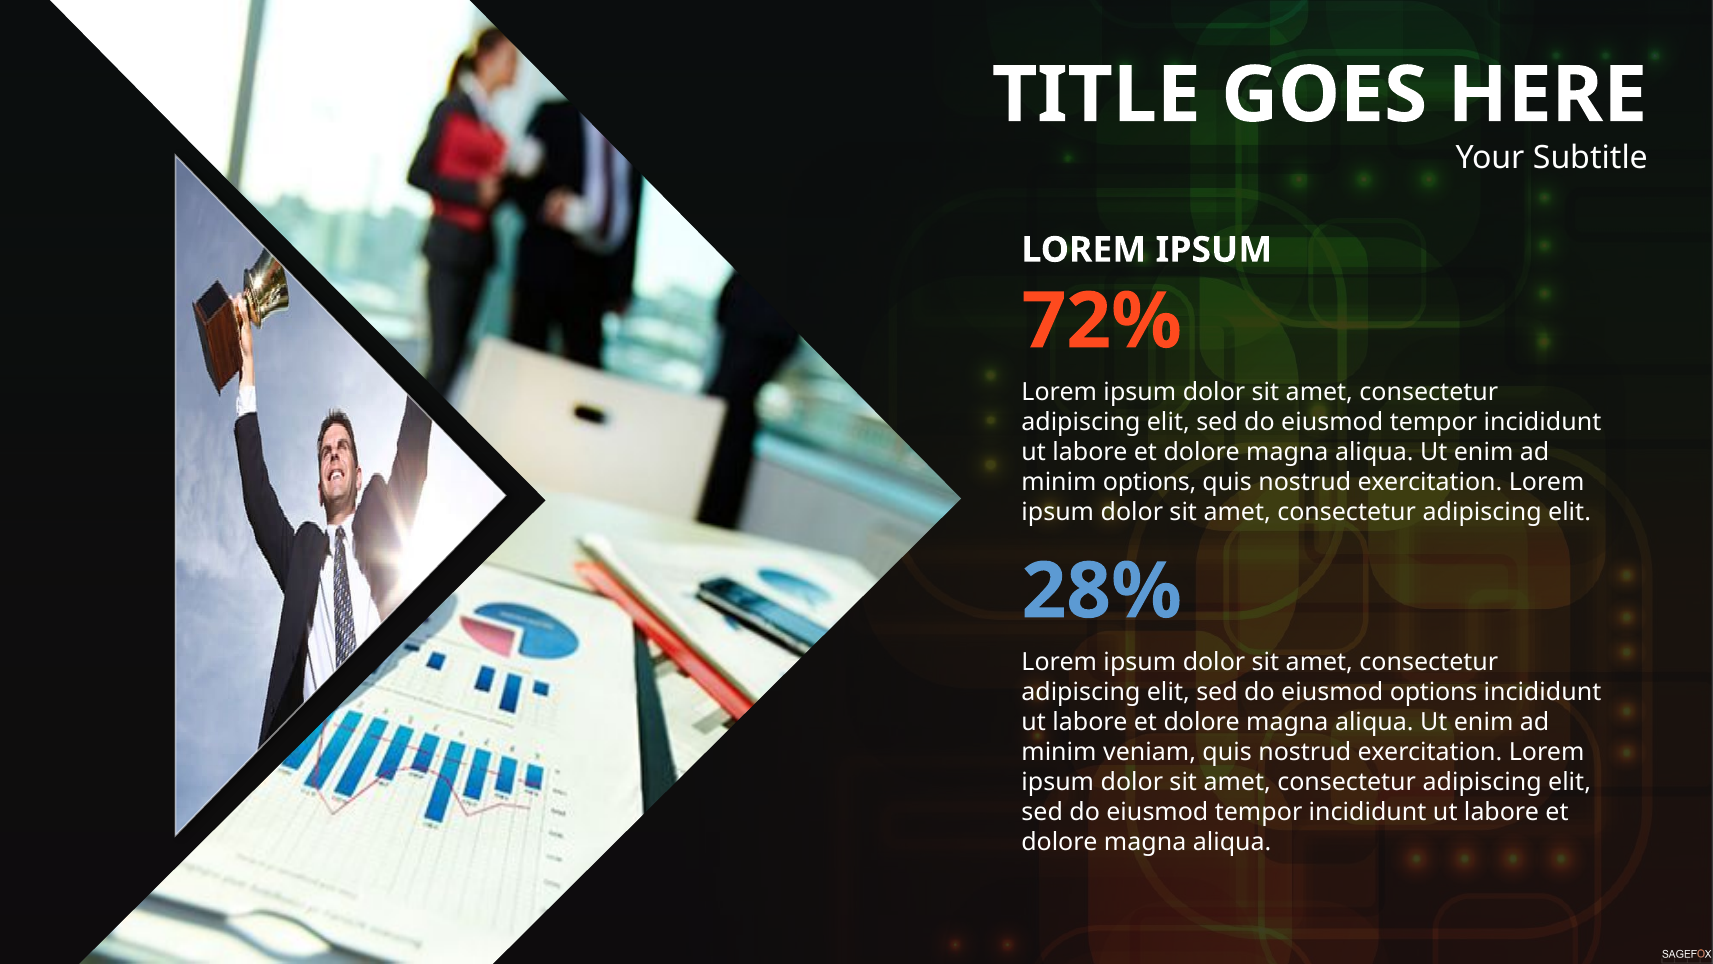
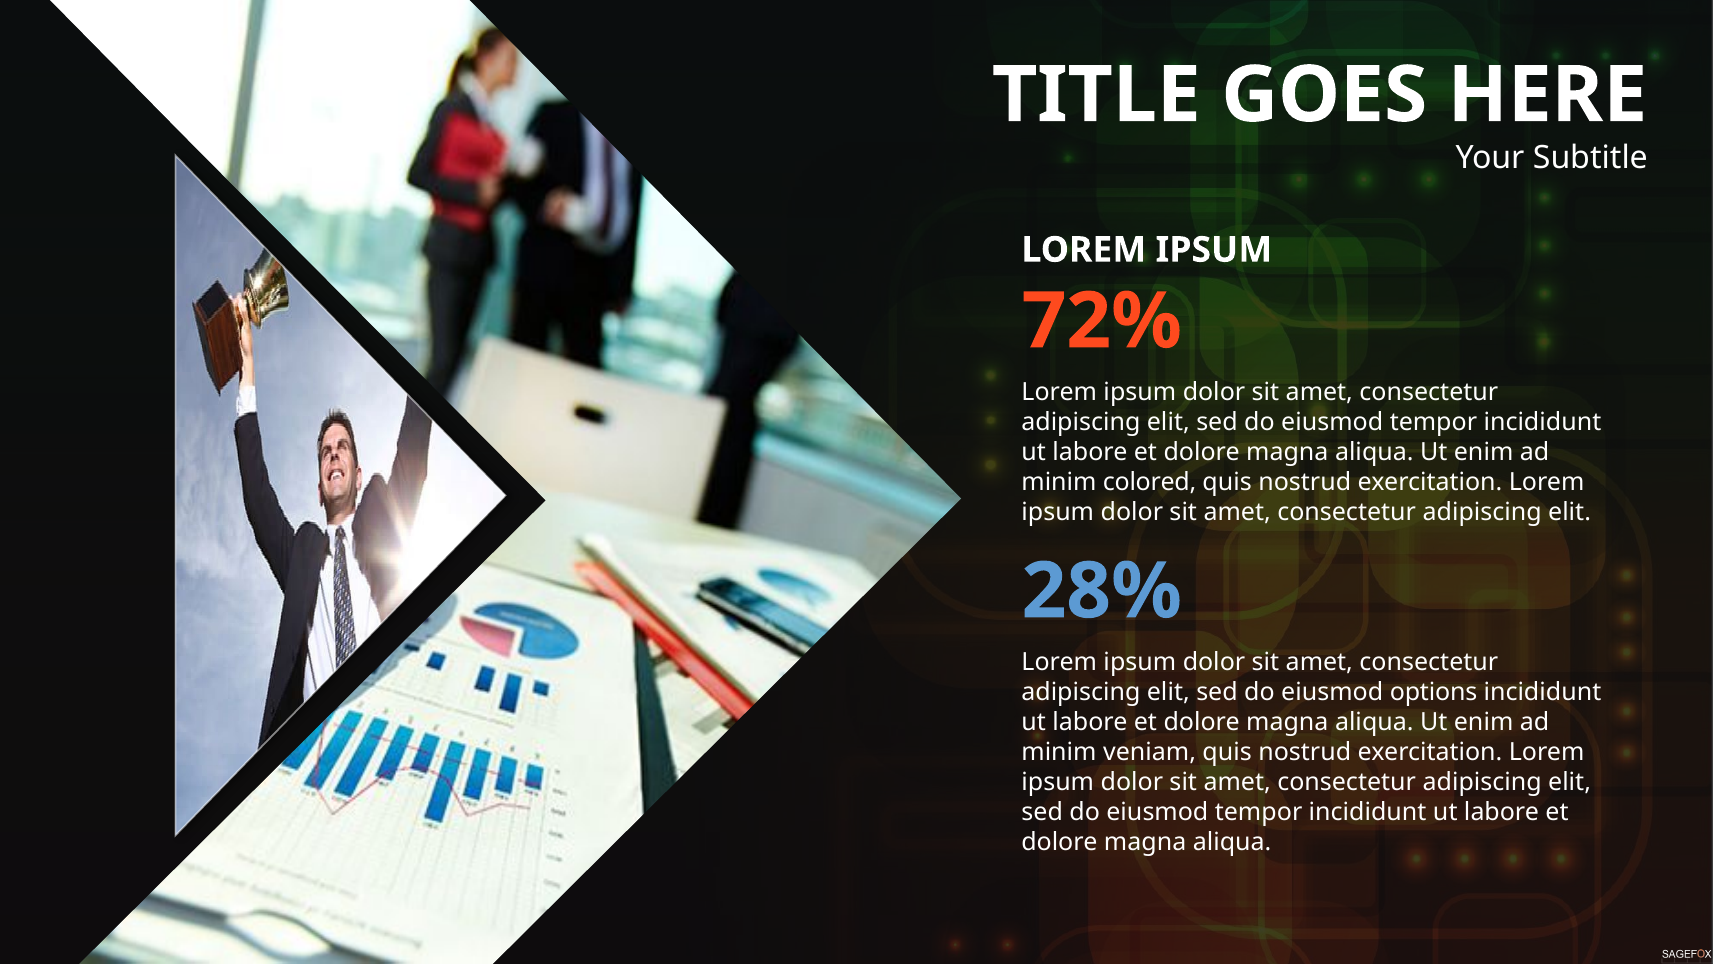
minim options: options -> colored (1150, 482)
